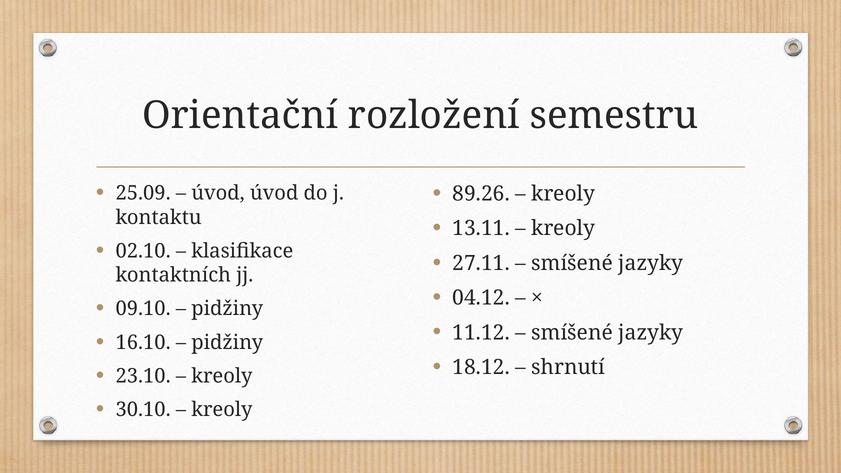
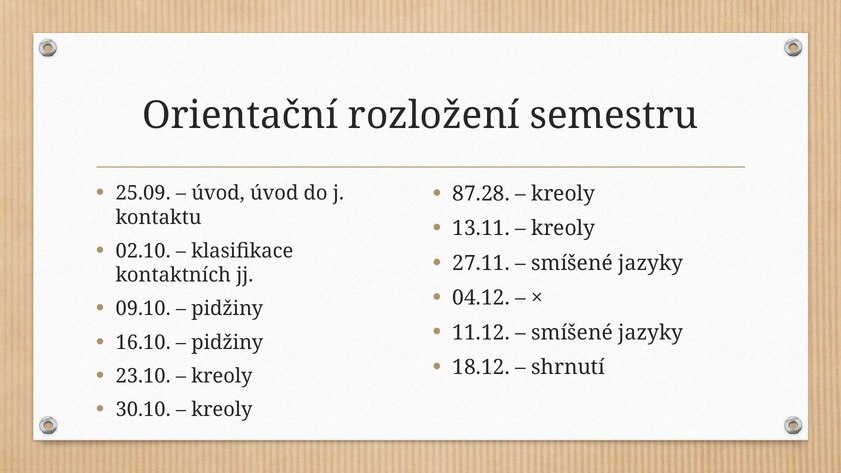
89.26: 89.26 -> 87.28 (481, 194)
